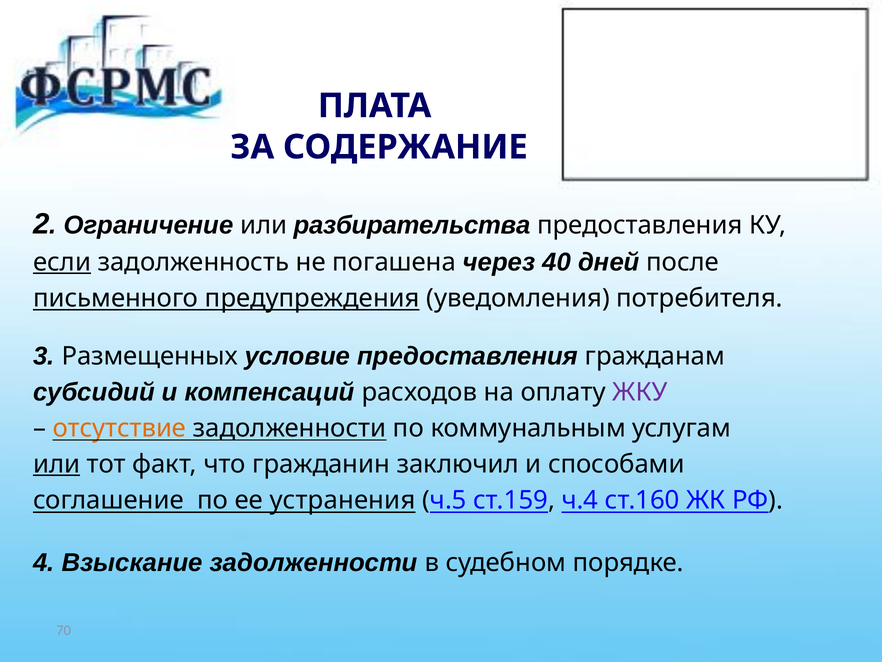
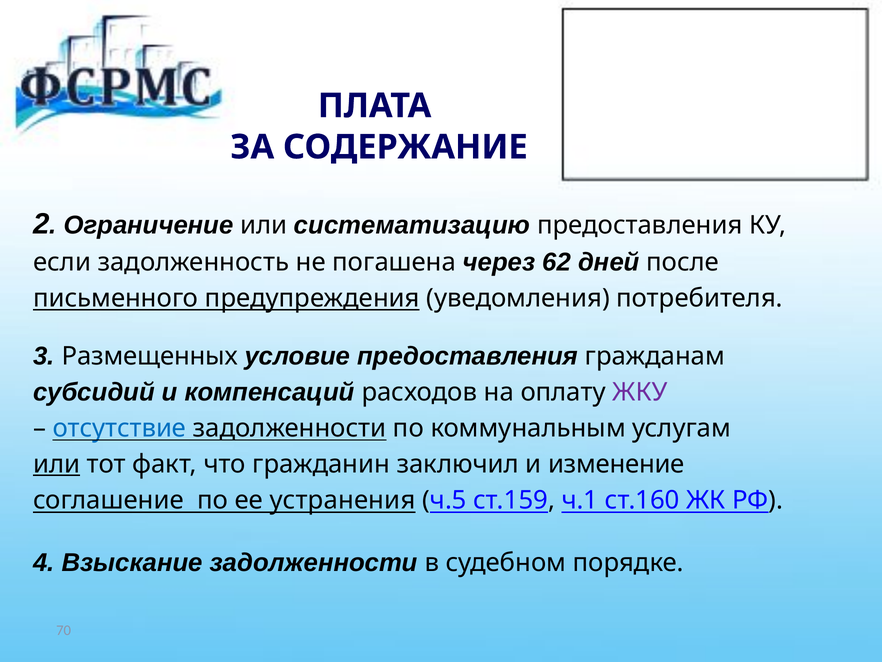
разбирательства: разбирательства -> систематизацию (412, 225)
если underline: present -> none (62, 262)
40: 40 -> 62 (557, 262)
отсутствие colour: orange -> blue (119, 428)
способами: способами -> изменение (616, 464)
ч.4: ч.4 -> ч.1 (580, 500)
